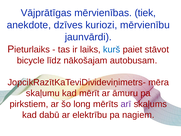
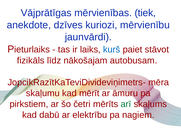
bicycle: bicycle -> fizikāls (31, 60)
long: long -> četri (82, 104)
arī colour: purple -> green (126, 104)
